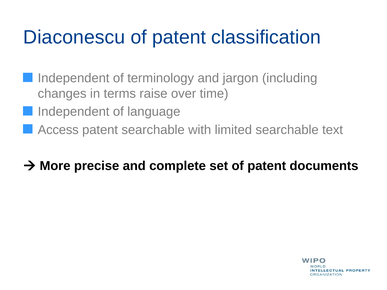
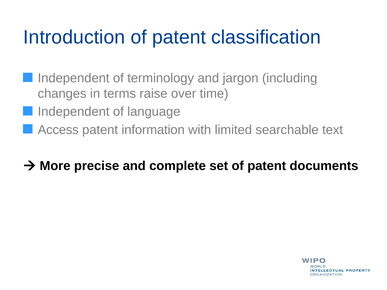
Diaconescu: Diaconescu -> Introduction (74, 37)
patent searchable: searchable -> information (153, 130)
